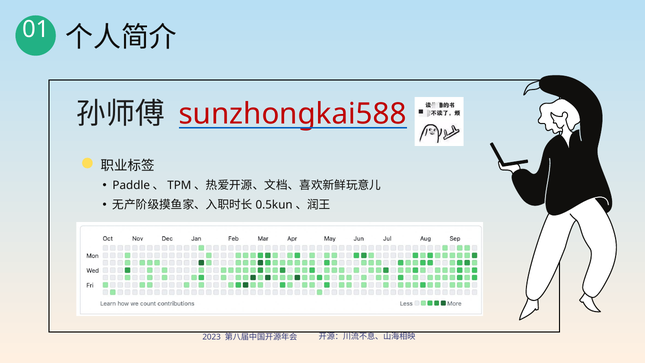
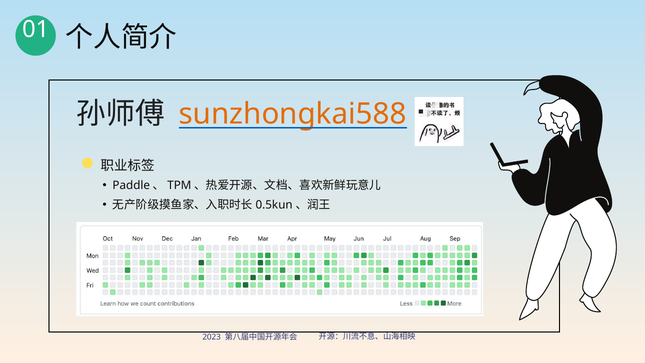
sunzhongkai588 colour: red -> orange (293, 114)
